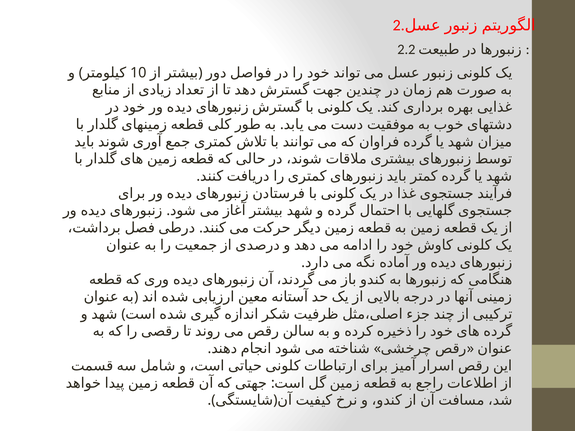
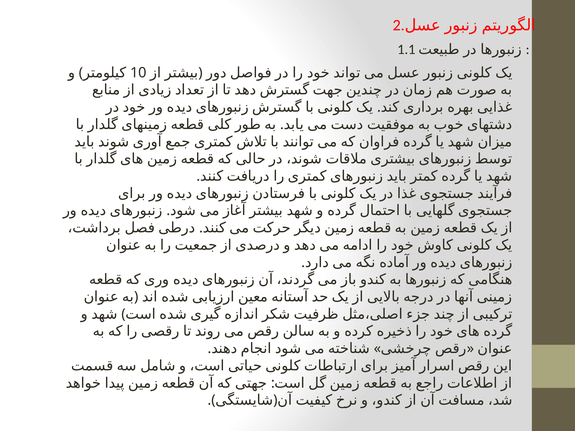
2.2: 2.2 -> 1.1 (406, 49)
